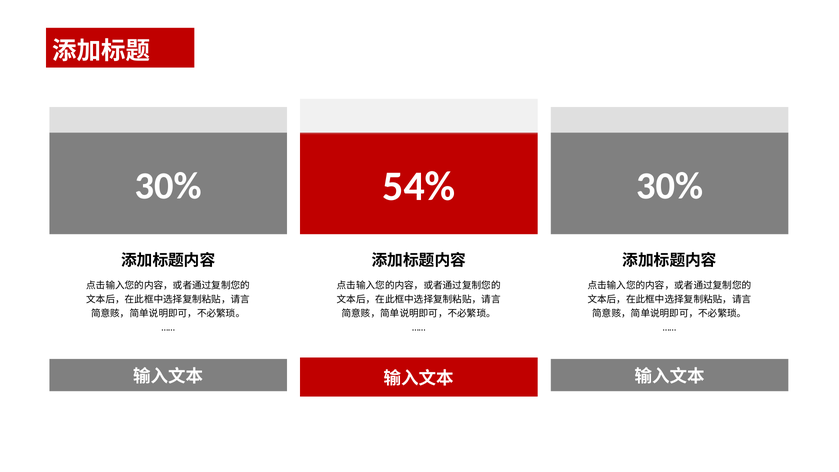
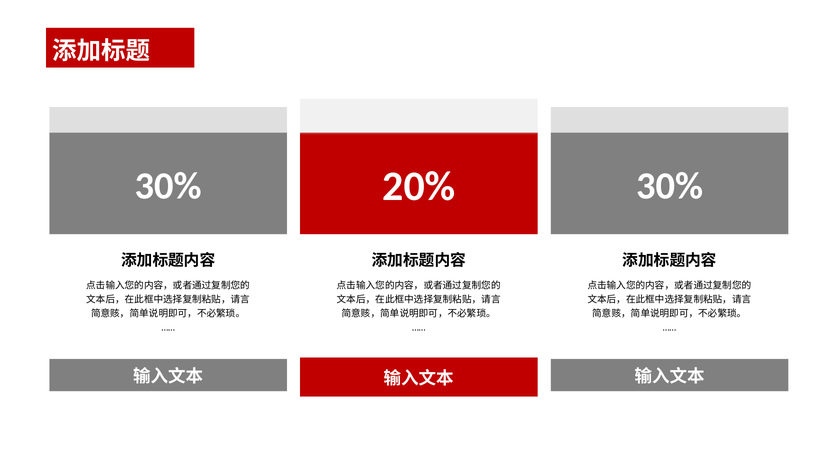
54%: 54% -> 20% (419, 186)
